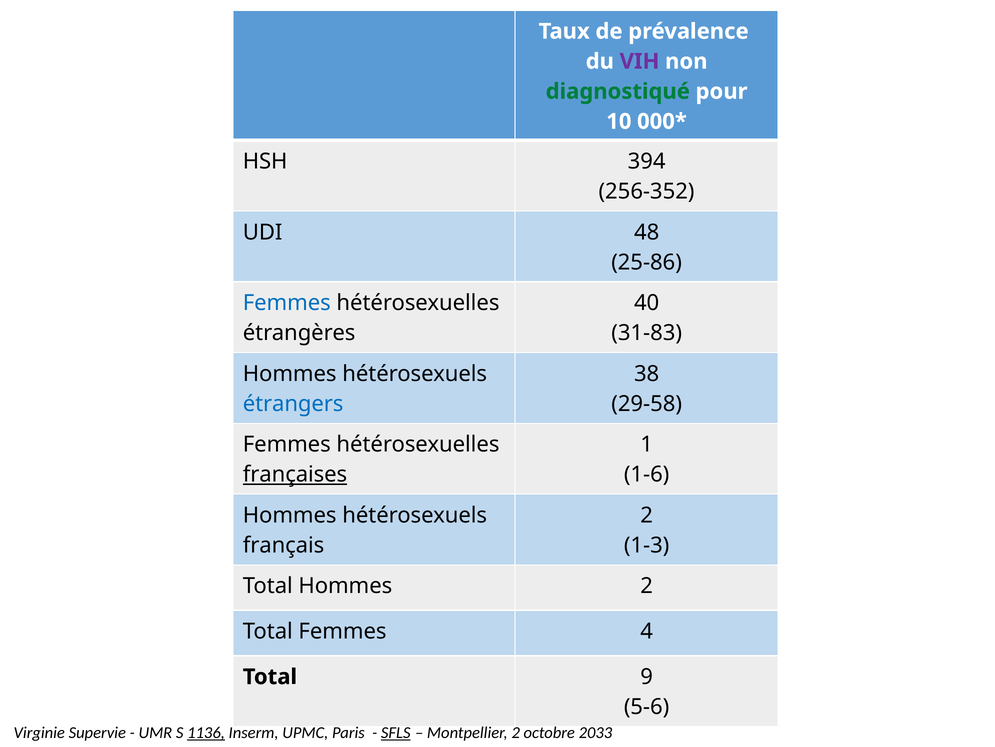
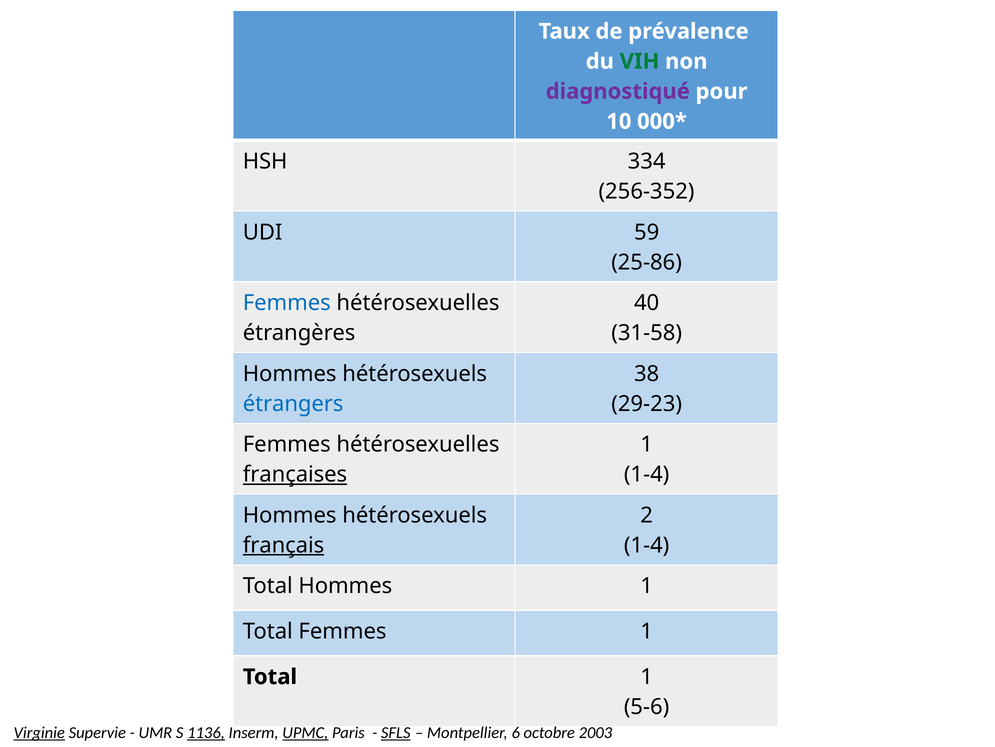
VIH colour: purple -> green (640, 61)
diagnostiqué colour: green -> purple (618, 91)
394: 394 -> 334 (647, 161)
48: 48 -> 59 (647, 232)
31-83: 31-83 -> 31-58 (647, 333)
29-58: 29-58 -> 29-23 (647, 403)
1-6: 1-6 -> 1-4 (647, 474)
français underline: none -> present (284, 545)
1-3: 1-3 -> 1-4 (647, 545)
Hommes 2: 2 -> 1 (647, 586)
Femmes 4: 4 -> 1 (647, 631)
Total 9: 9 -> 1 (647, 676)
Virginie underline: none -> present (39, 732)
UPMC underline: none -> present (305, 732)
Montpellier 2: 2 -> 6 (516, 732)
2033: 2033 -> 2003 (595, 732)
